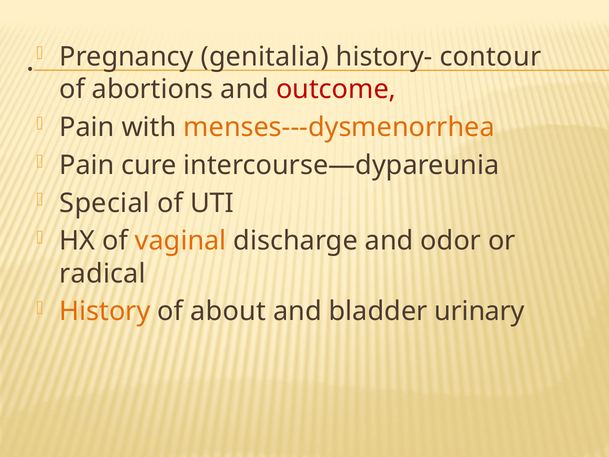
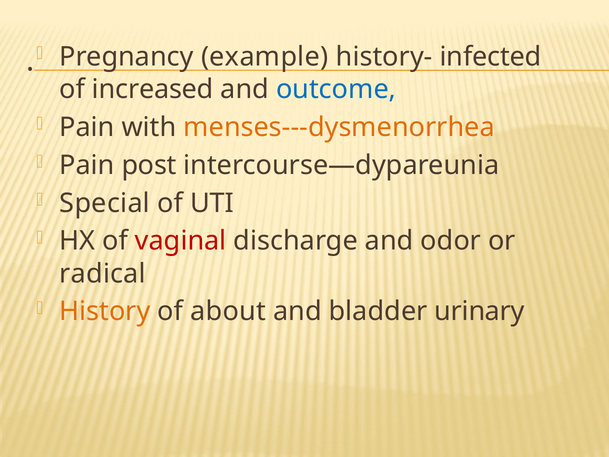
genitalia: genitalia -> example (265, 57)
contour: contour -> infected (491, 57)
abortions: abortions -> increased (153, 89)
outcome colour: red -> blue (336, 89)
cure: cure -> post (149, 165)
vaginal colour: orange -> red (181, 241)
